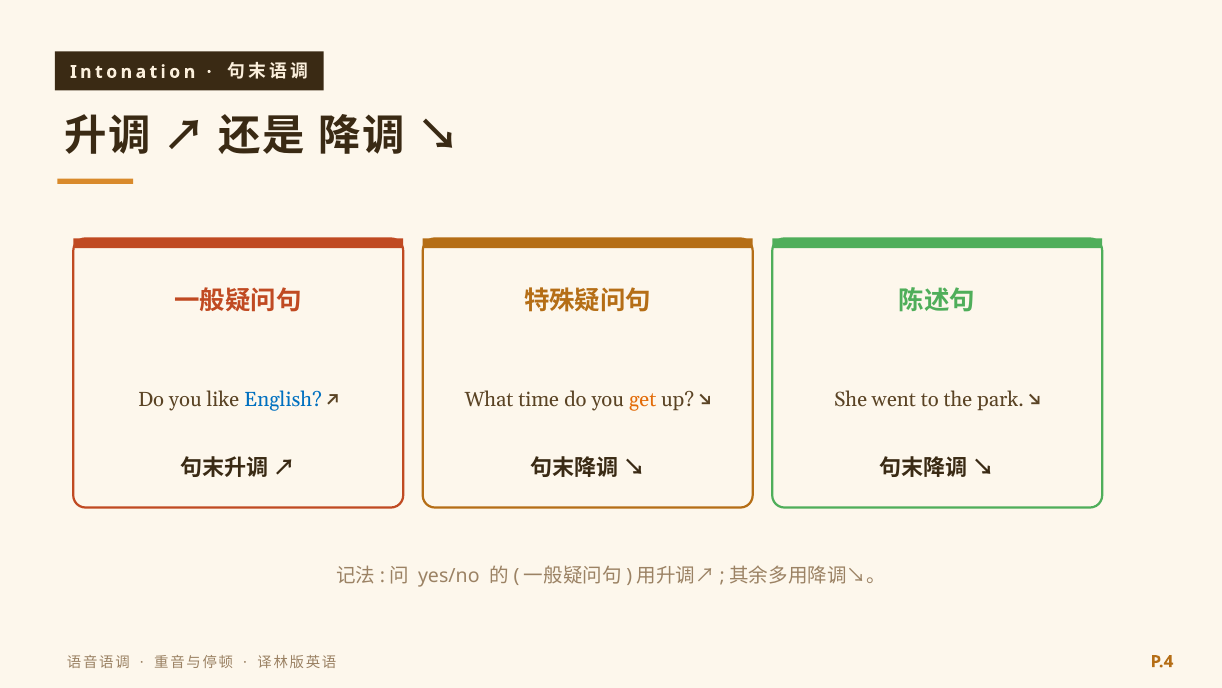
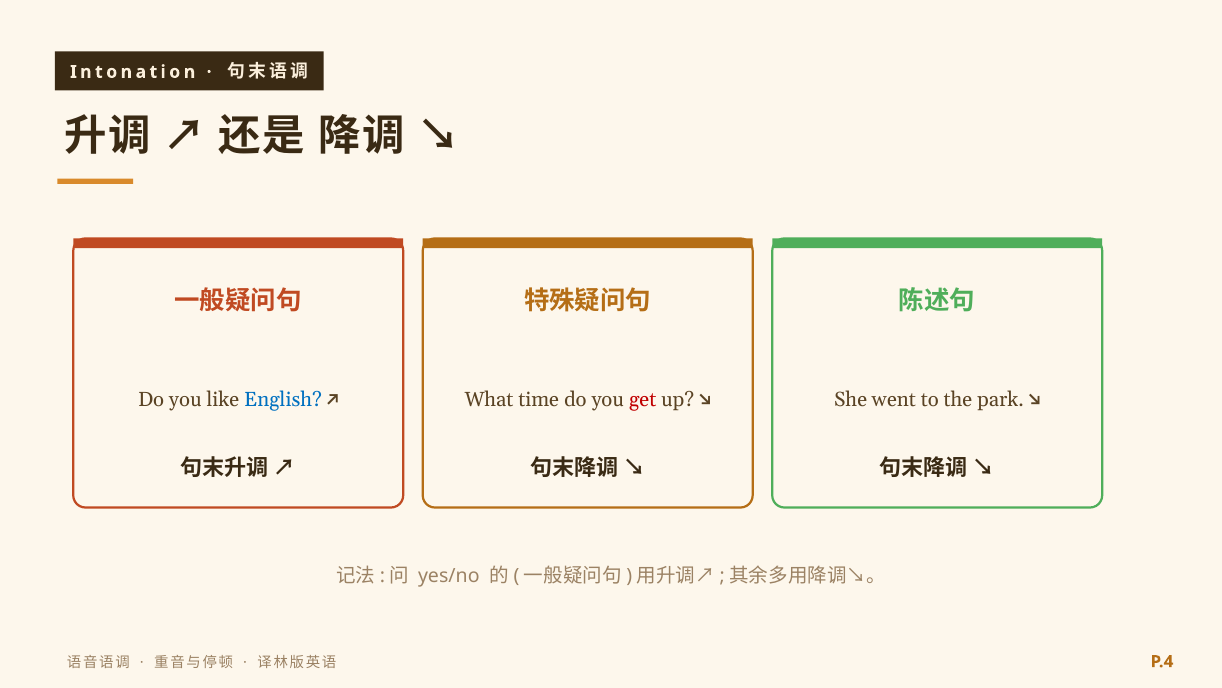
get colour: orange -> red (643, 399)
